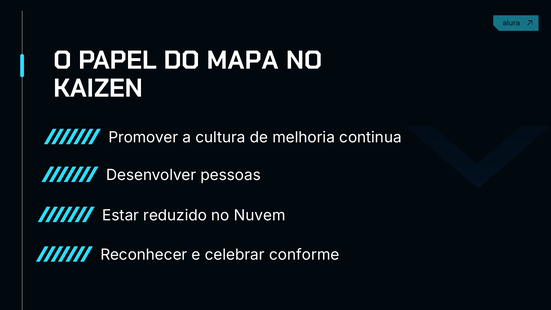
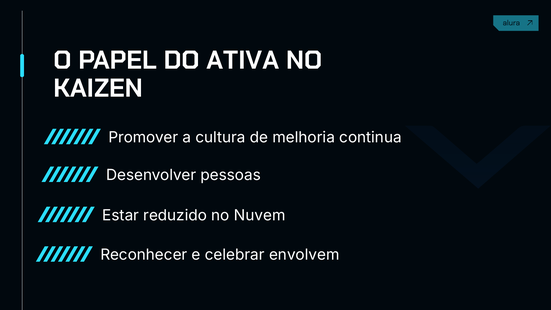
MAPA: MAPA -> ATIVA (243, 60)
conforme: conforme -> envolvem (304, 255)
